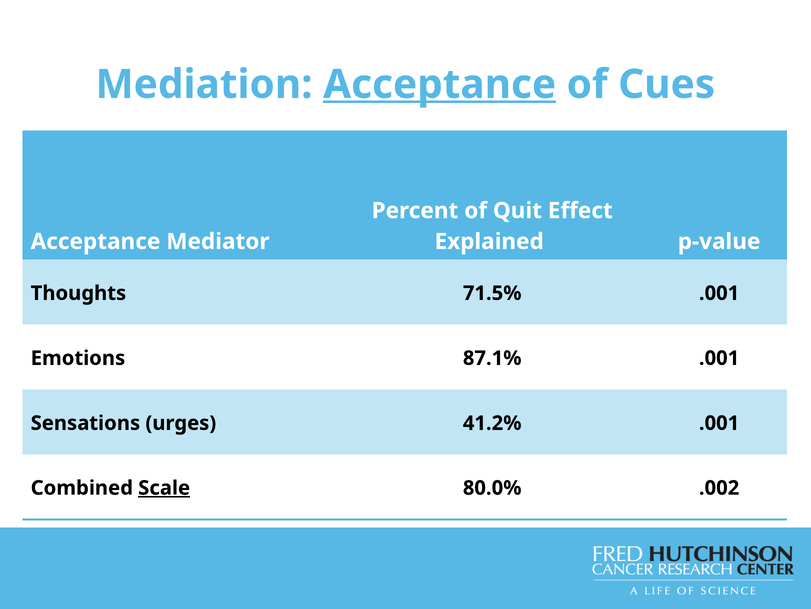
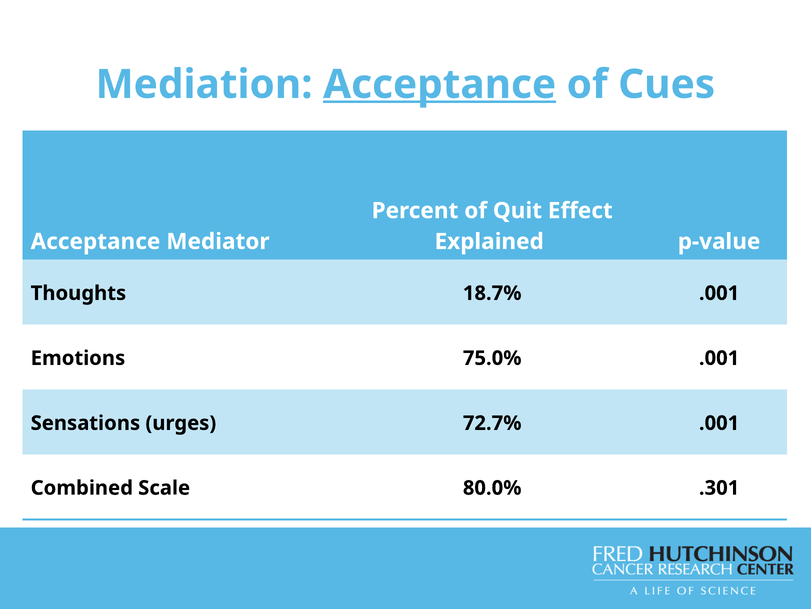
71.5%: 71.5% -> 18.7% (492, 293)
87.1%: 87.1% -> 75.0% (492, 358)
41.2%: 41.2% -> 72.7% (492, 423)
Scale underline: present -> none (164, 487)
.002: .002 -> .301 (719, 487)
